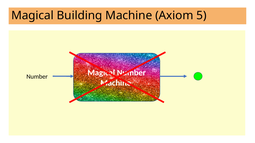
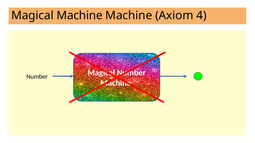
Magical Building: Building -> Machine (80, 15)
5: 5 -> 4 (201, 15)
